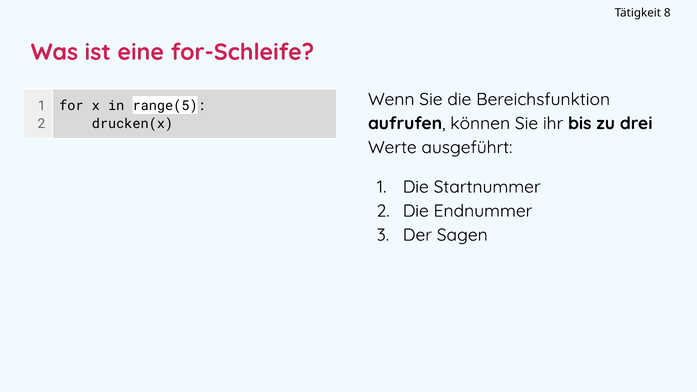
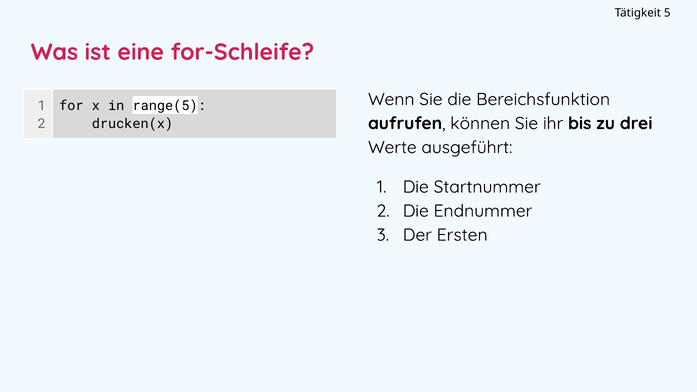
8: 8 -> 5 (667, 13)
Sagen: Sagen -> Ersten (462, 235)
